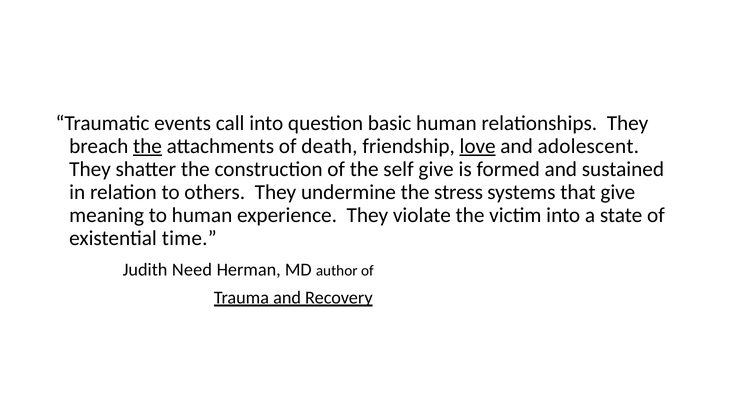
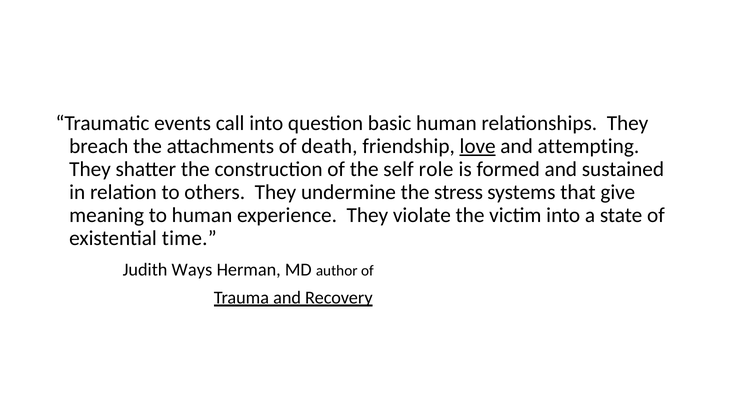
the underline: present -> none (148, 146)
adolescent: adolescent -> attempting (588, 146)
self give: give -> role (436, 169)
Need: Need -> Ways (192, 270)
